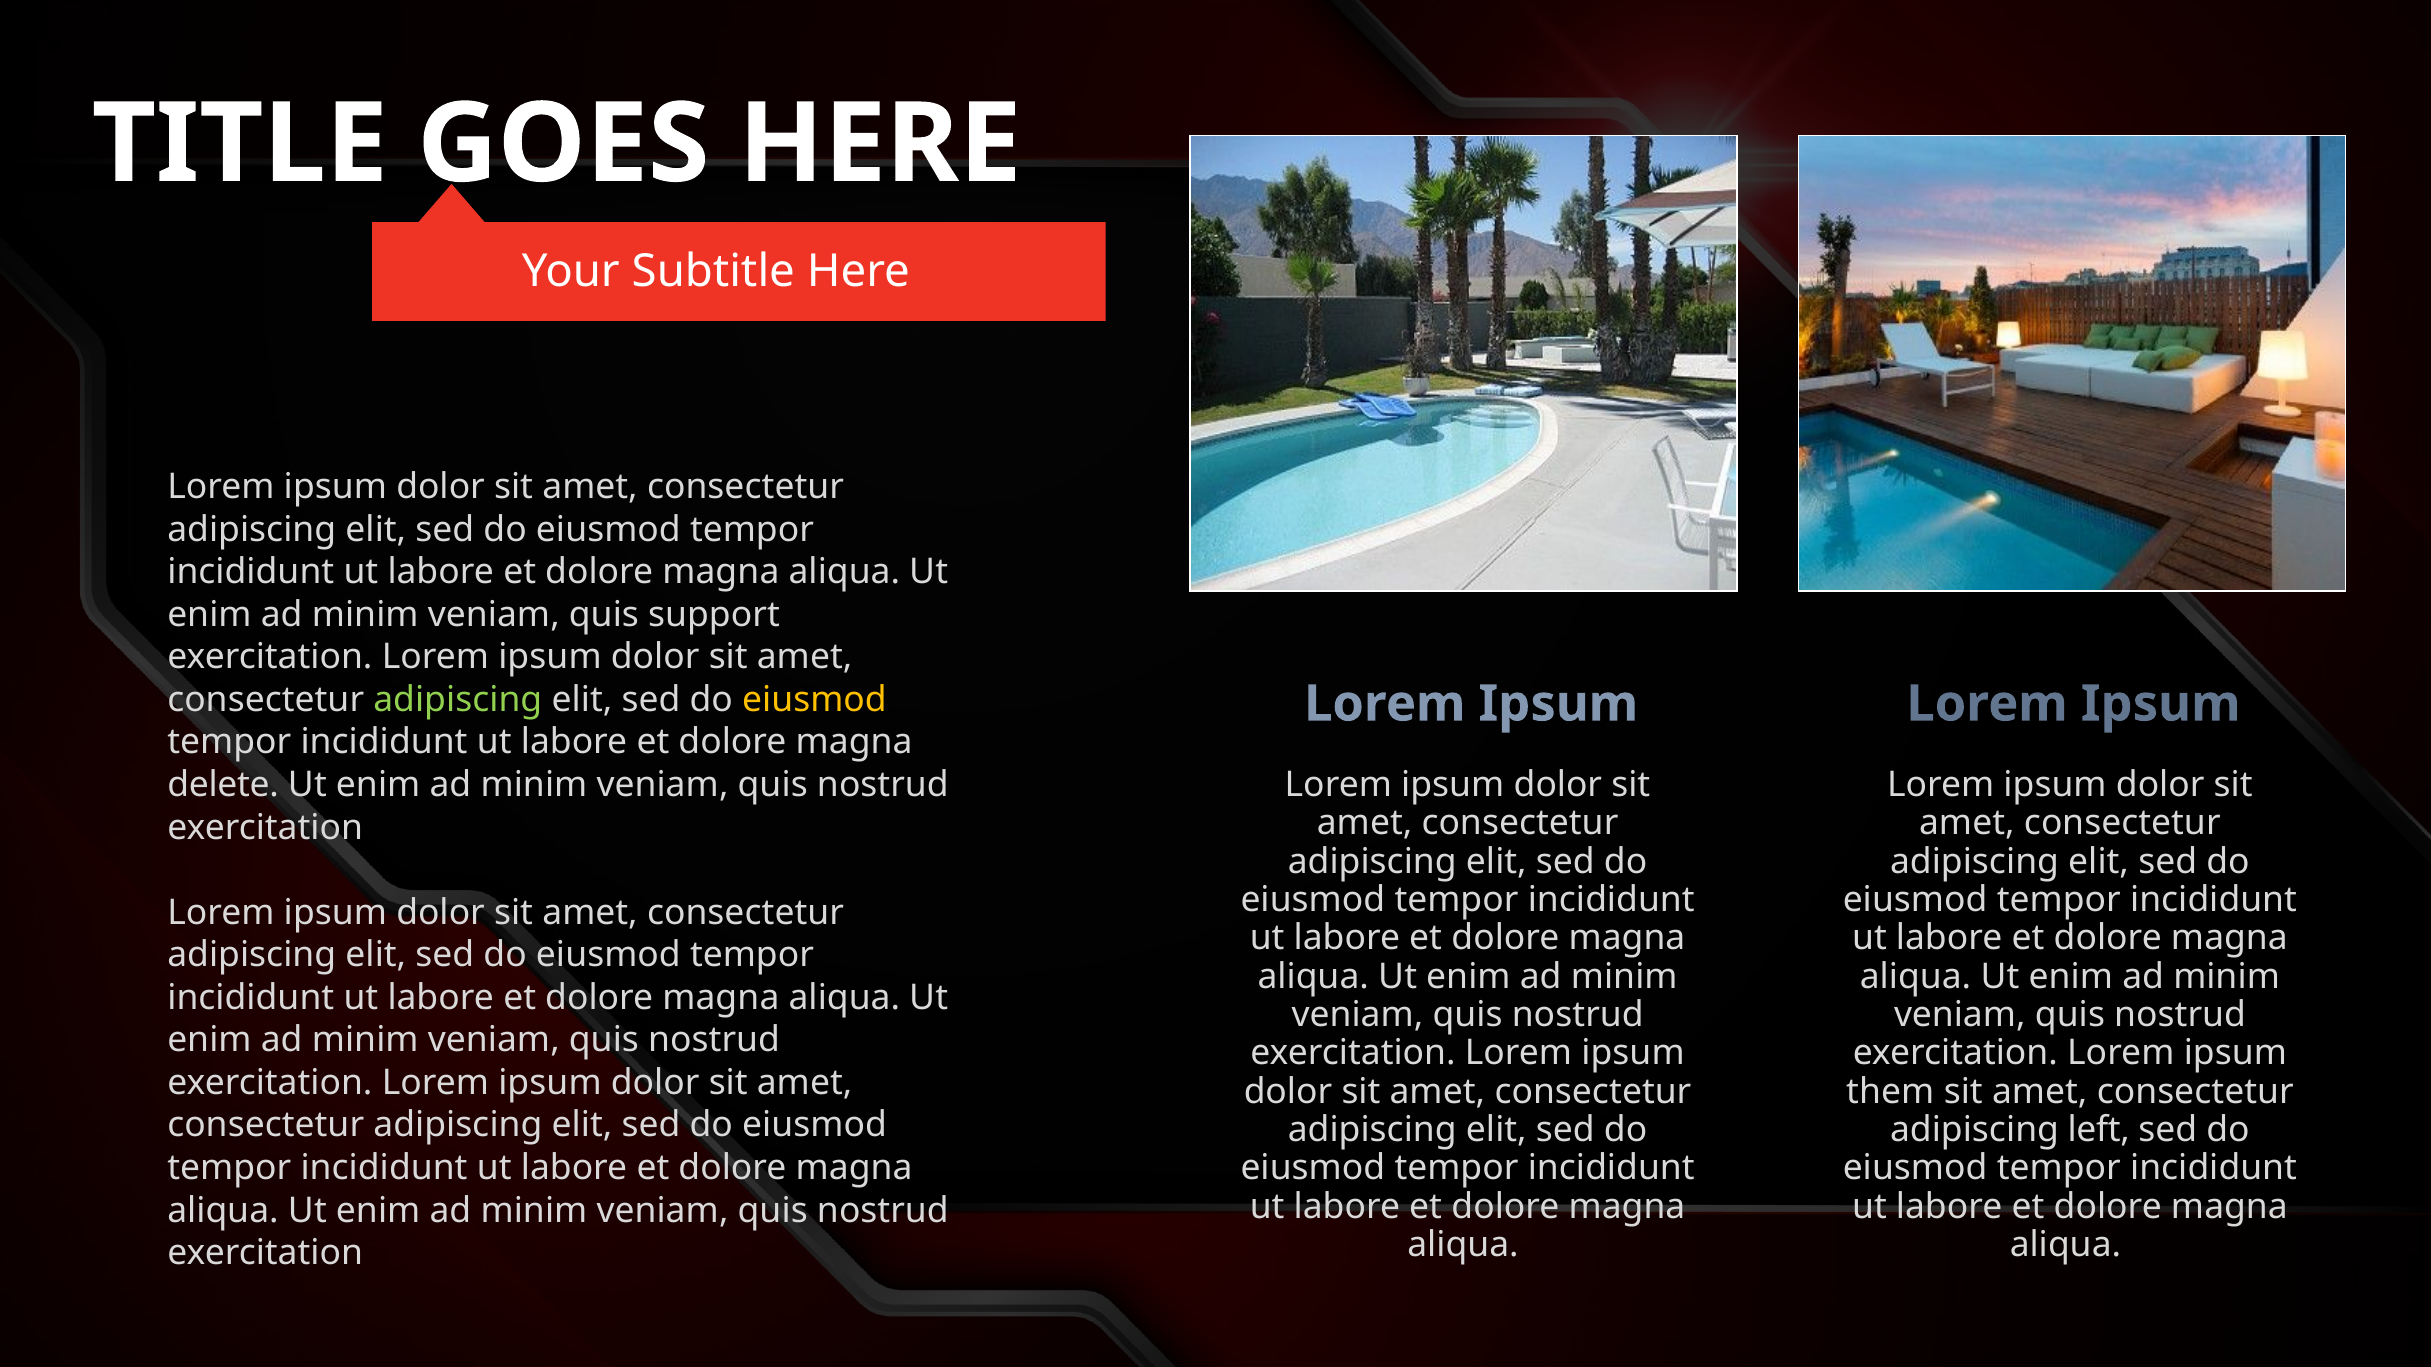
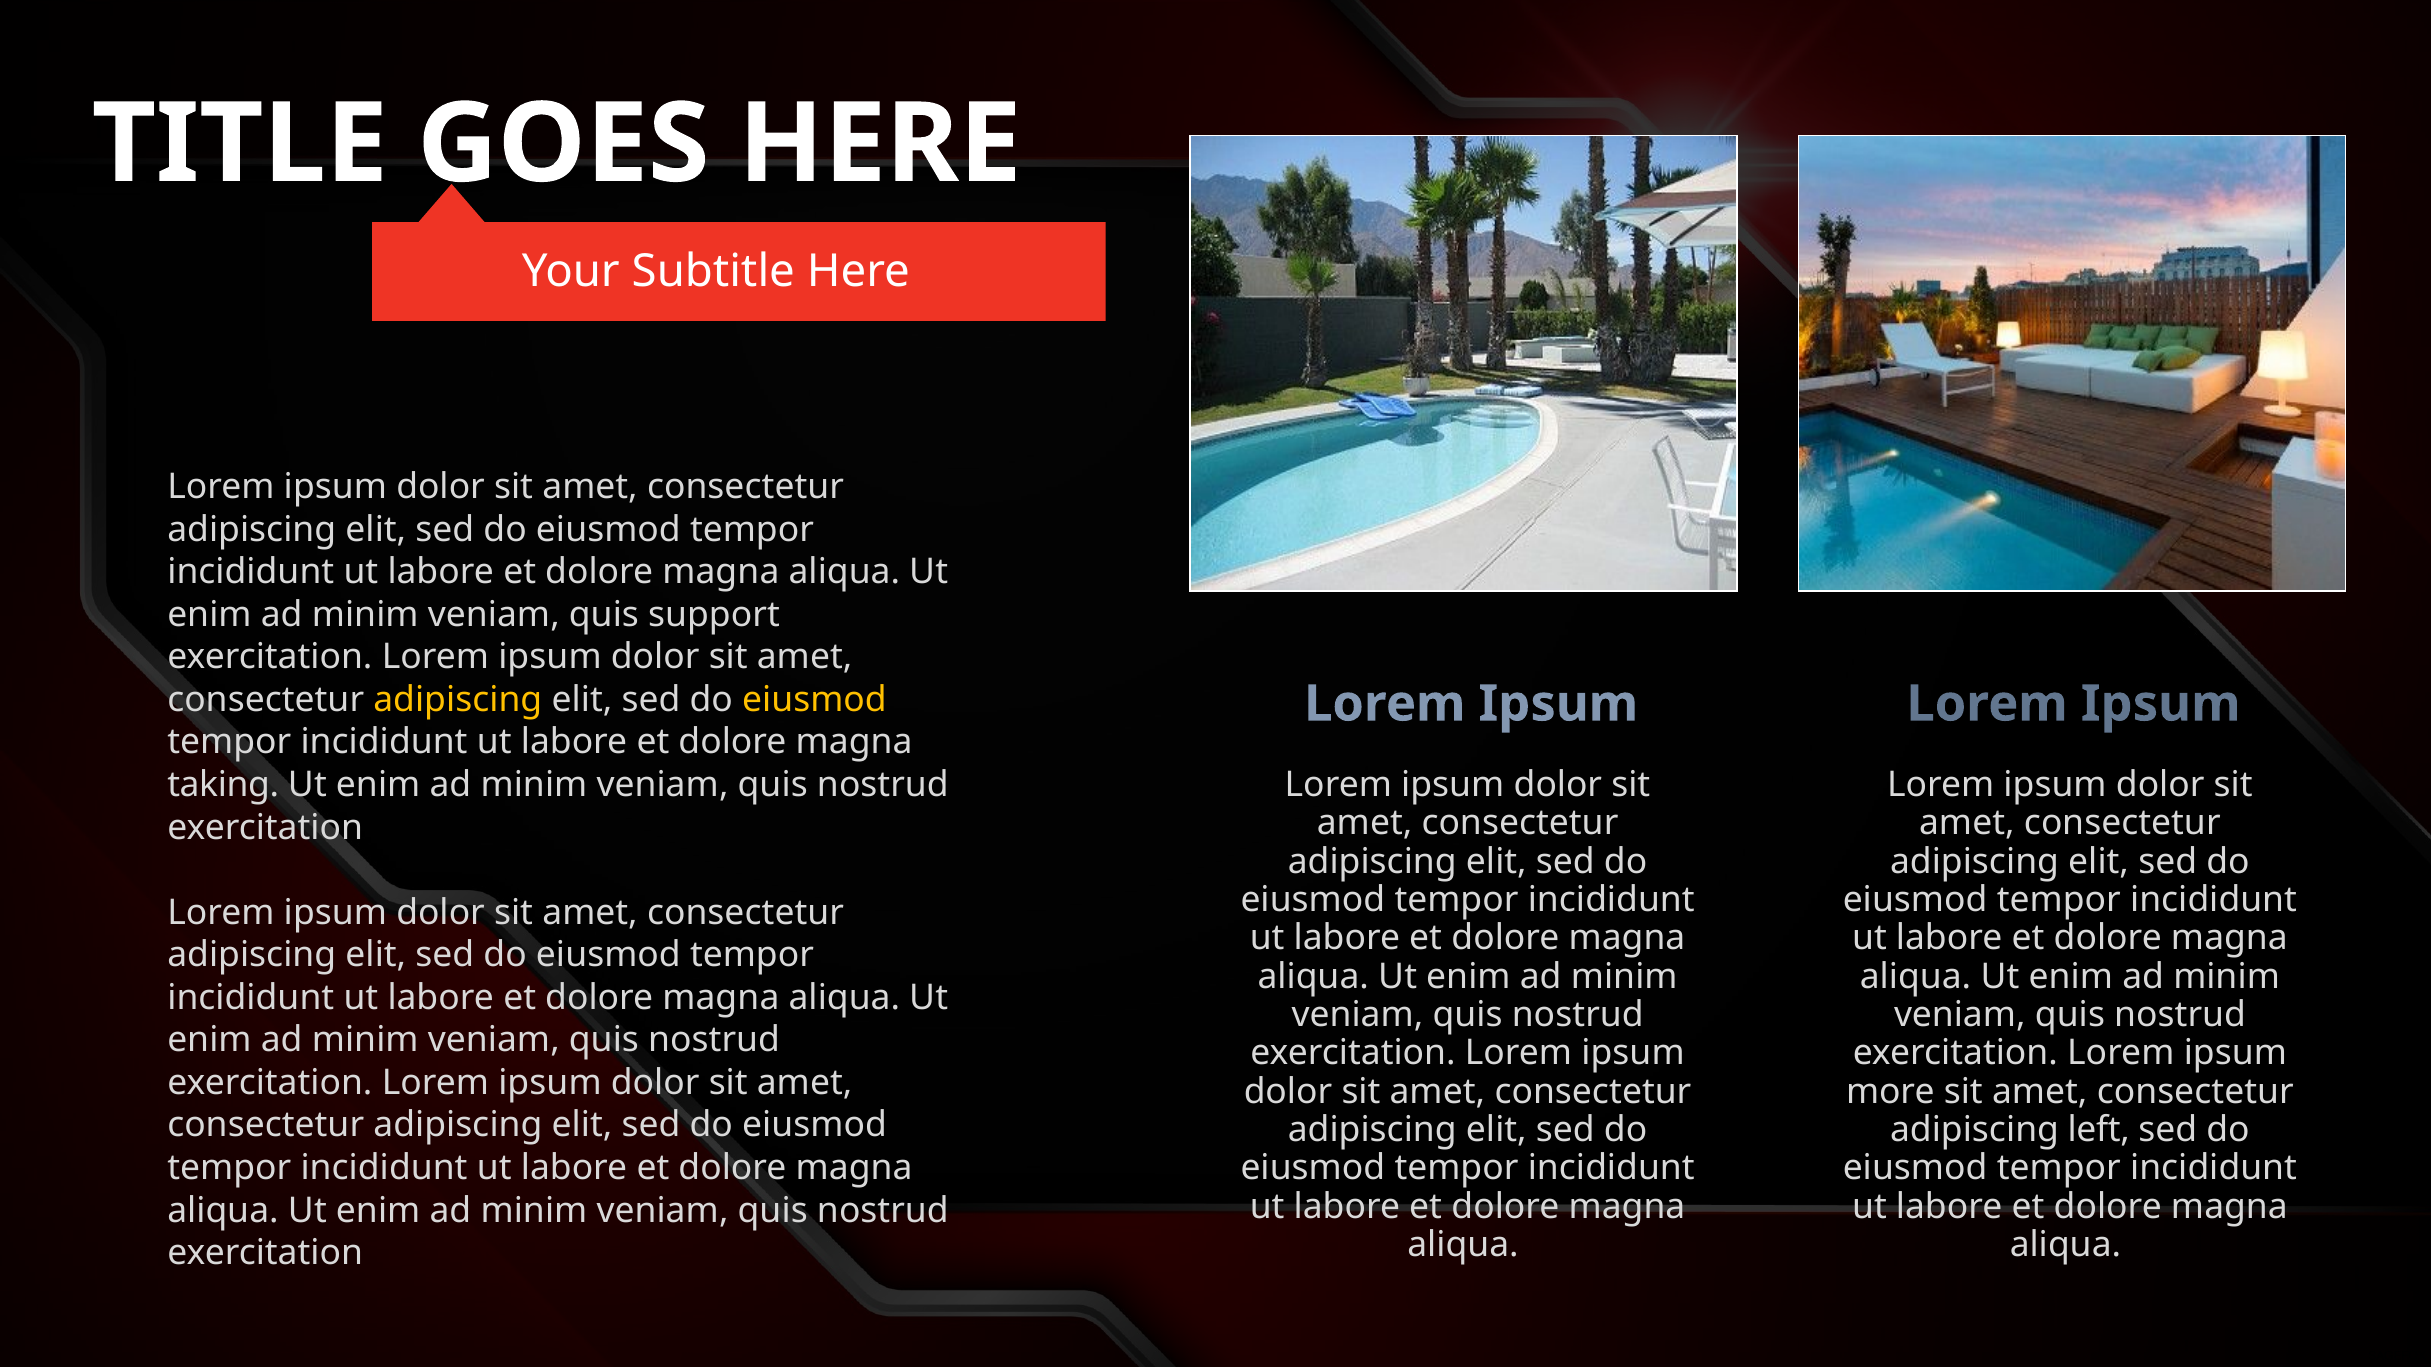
adipiscing colour: light green -> yellow (458, 700)
delete: delete -> taking (223, 785)
them: them -> more (1890, 1092)
